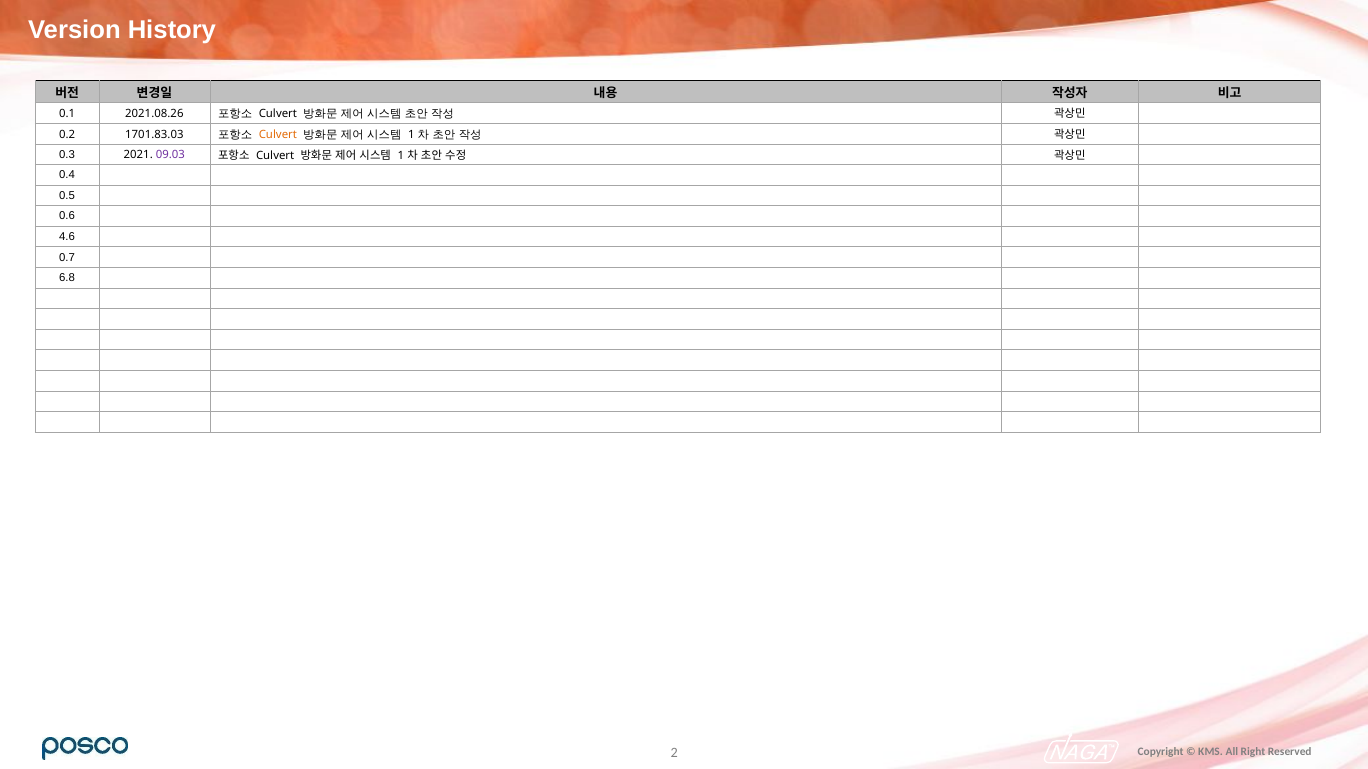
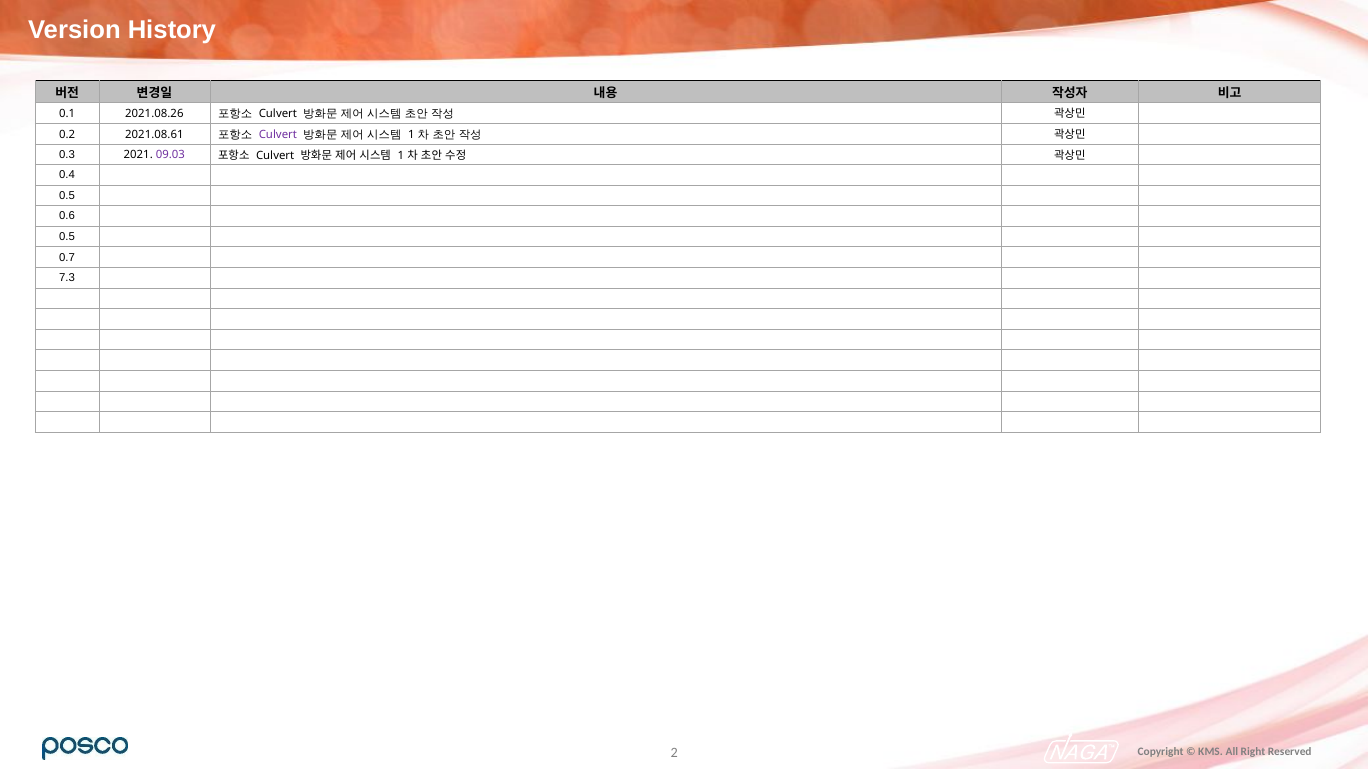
1701.83.03: 1701.83.03 -> 2021.08.61 (154, 134)
Culvert colour: orange -> purple (278, 134)
4.6: 4.6 -> 0.5 (67, 237)
6.8: 6.8 -> 7.3 (67, 278)
